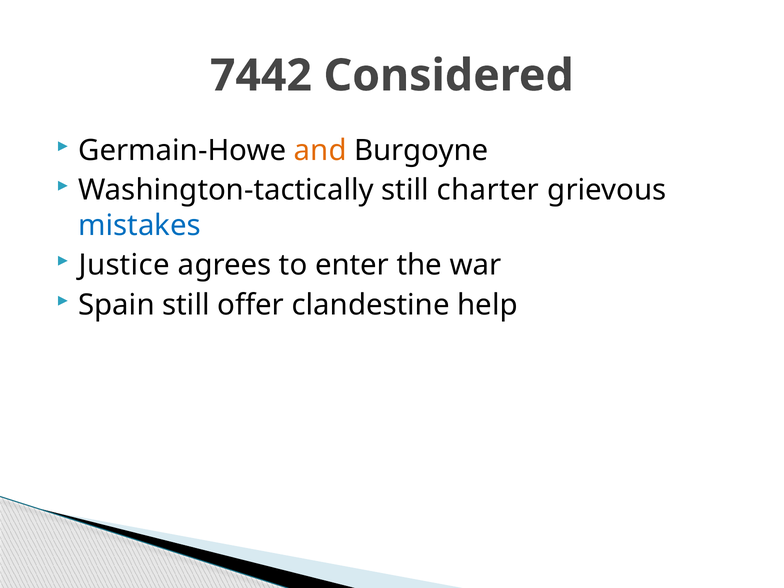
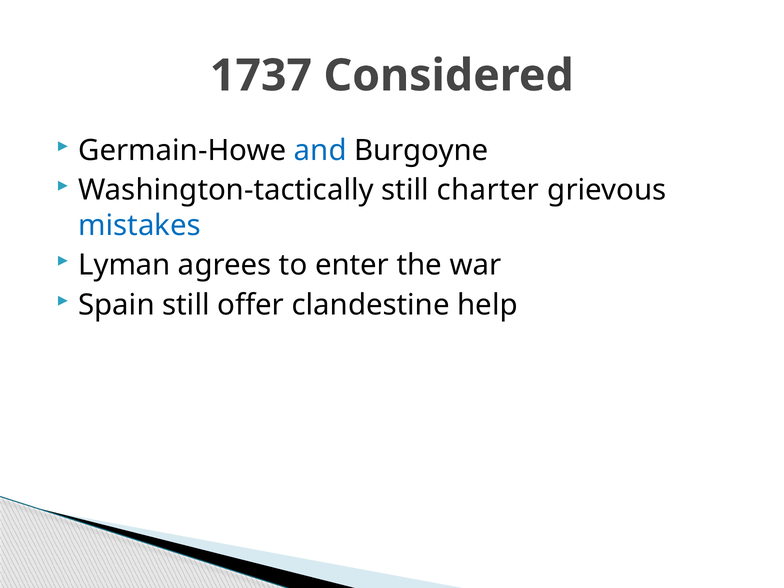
7442: 7442 -> 1737 (261, 76)
and colour: orange -> blue (320, 151)
Justice: Justice -> Lyman (124, 265)
